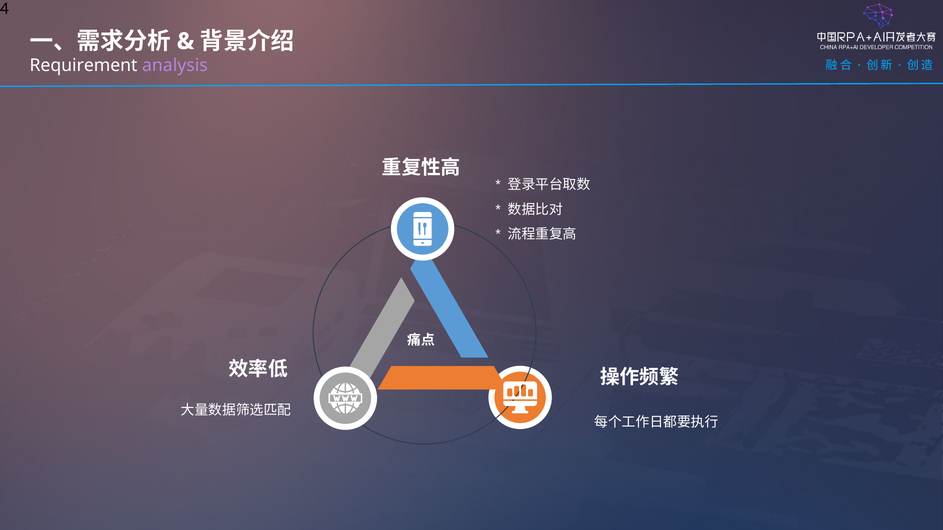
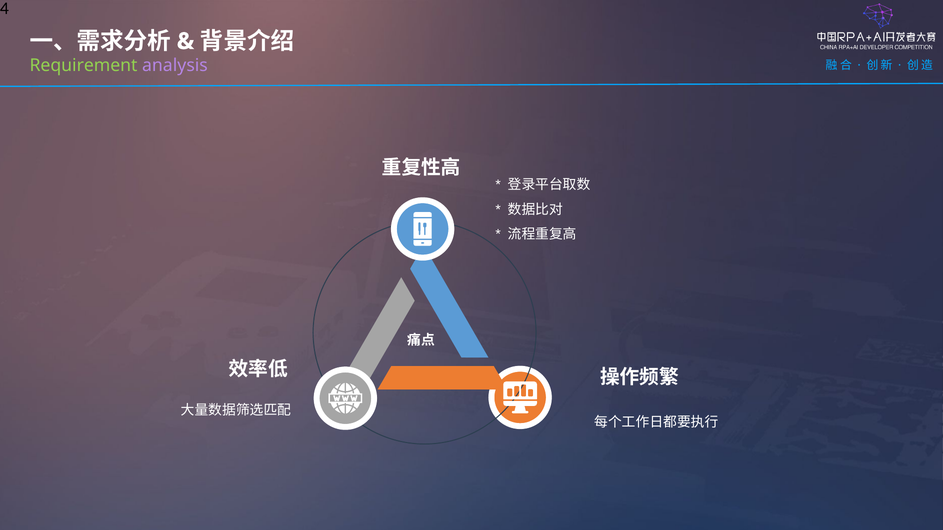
Requirement colour: white -> light green (84, 66)
